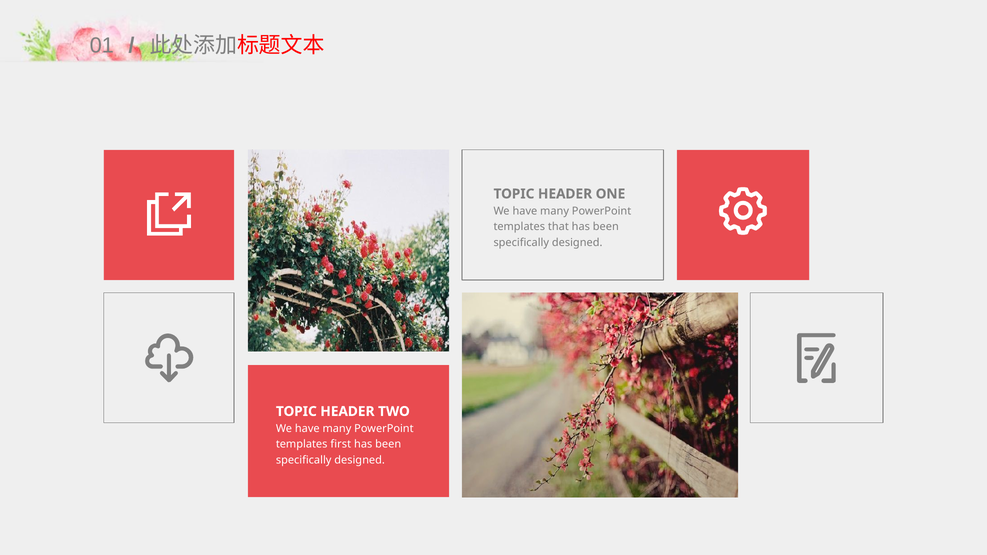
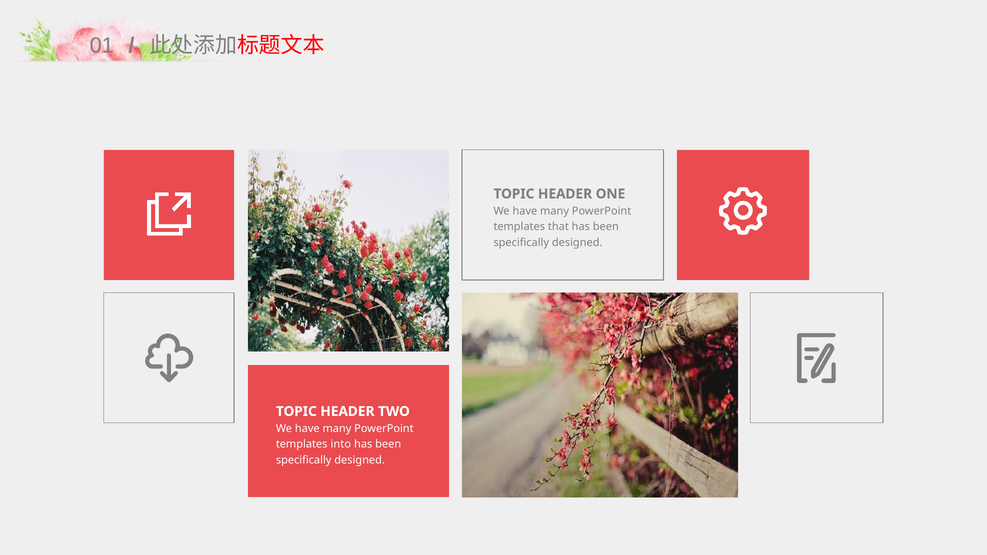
first: first -> into (341, 445)
